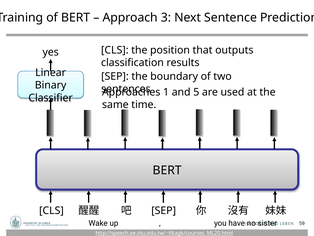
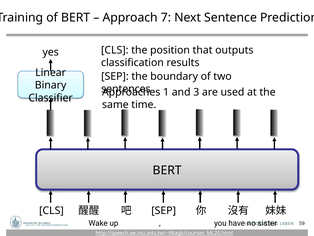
3: 3 -> 7 (166, 18)
5: 5 -> 3 (196, 92)
